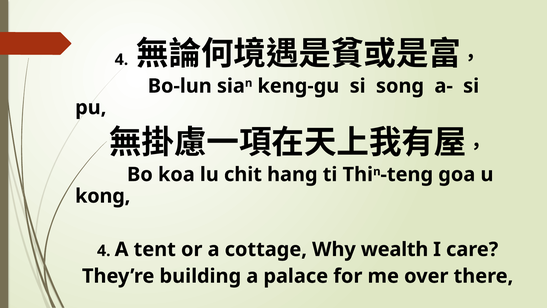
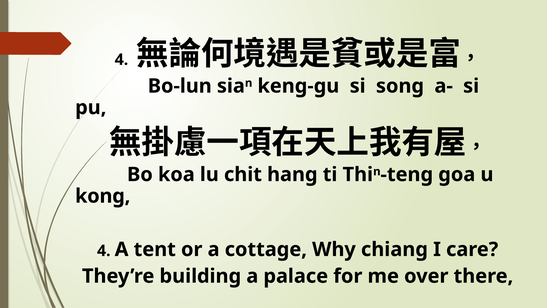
wealth: wealth -> chiang (394, 249)
